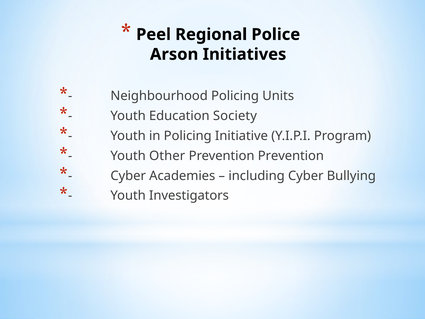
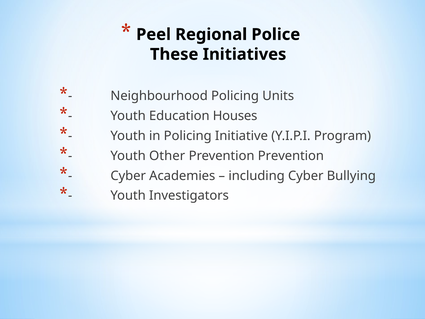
Arson: Arson -> These (174, 54)
Society: Society -> Houses (235, 116)
